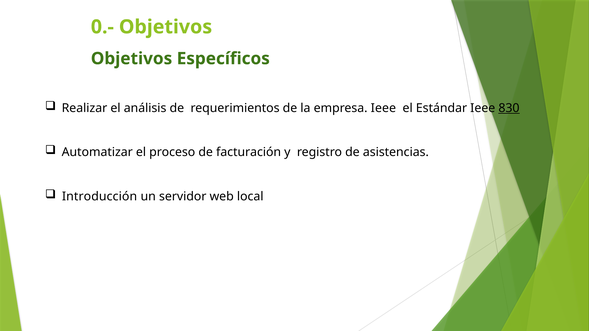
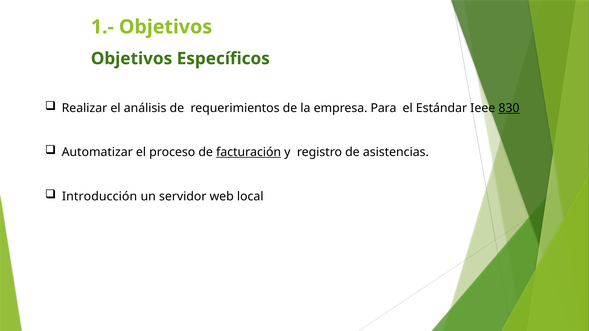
0.-: 0.- -> 1.- (102, 27)
empresa Ieee: Ieee -> Para (384, 108)
facturación underline: none -> present (249, 152)
